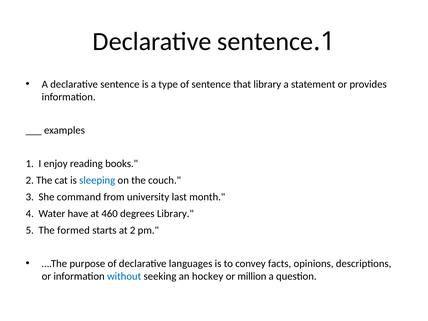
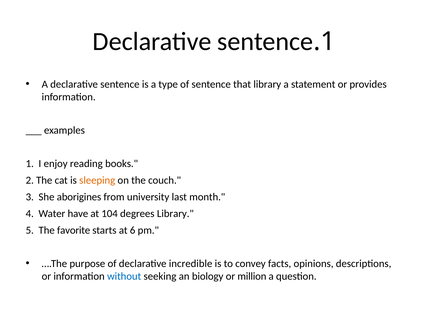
sleeping colour: blue -> orange (97, 180)
command: command -> aborigines (79, 197)
460: 460 -> 104 (110, 214)
formed: formed -> favorite (74, 230)
at 2: 2 -> 6 (133, 230)
languages: languages -> incredible (191, 264)
hockey: hockey -> biology (208, 276)
